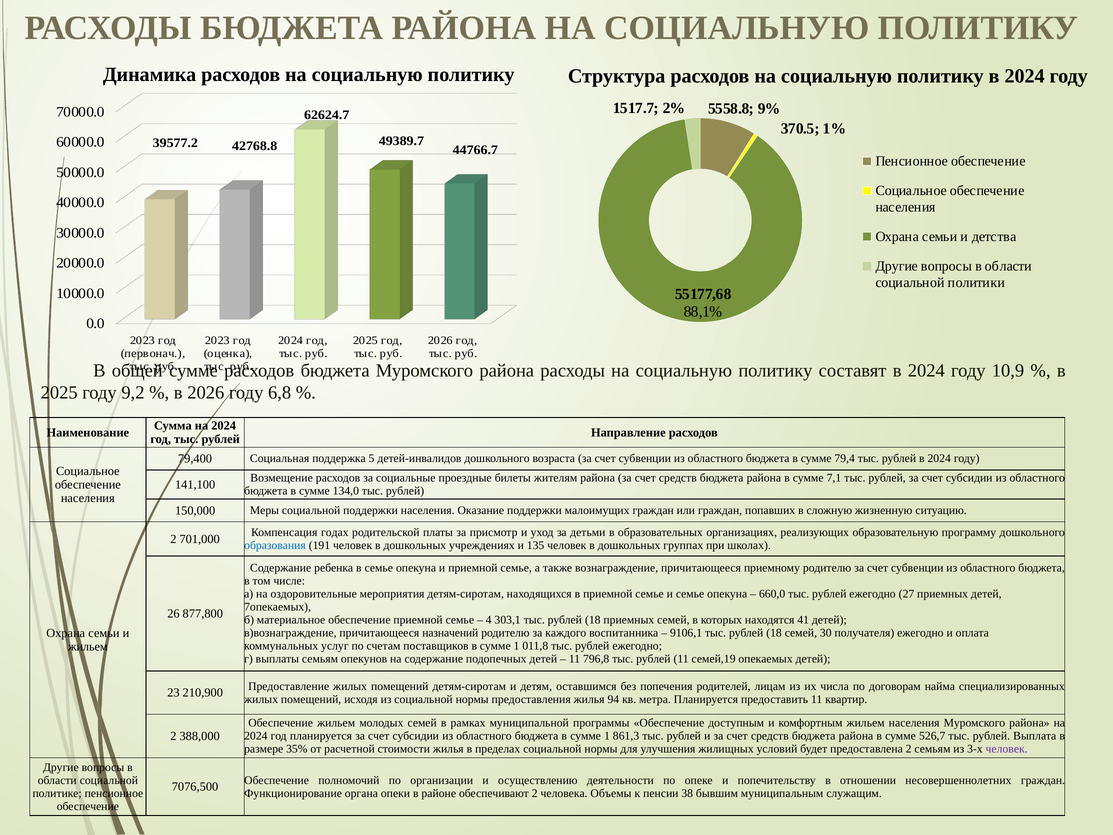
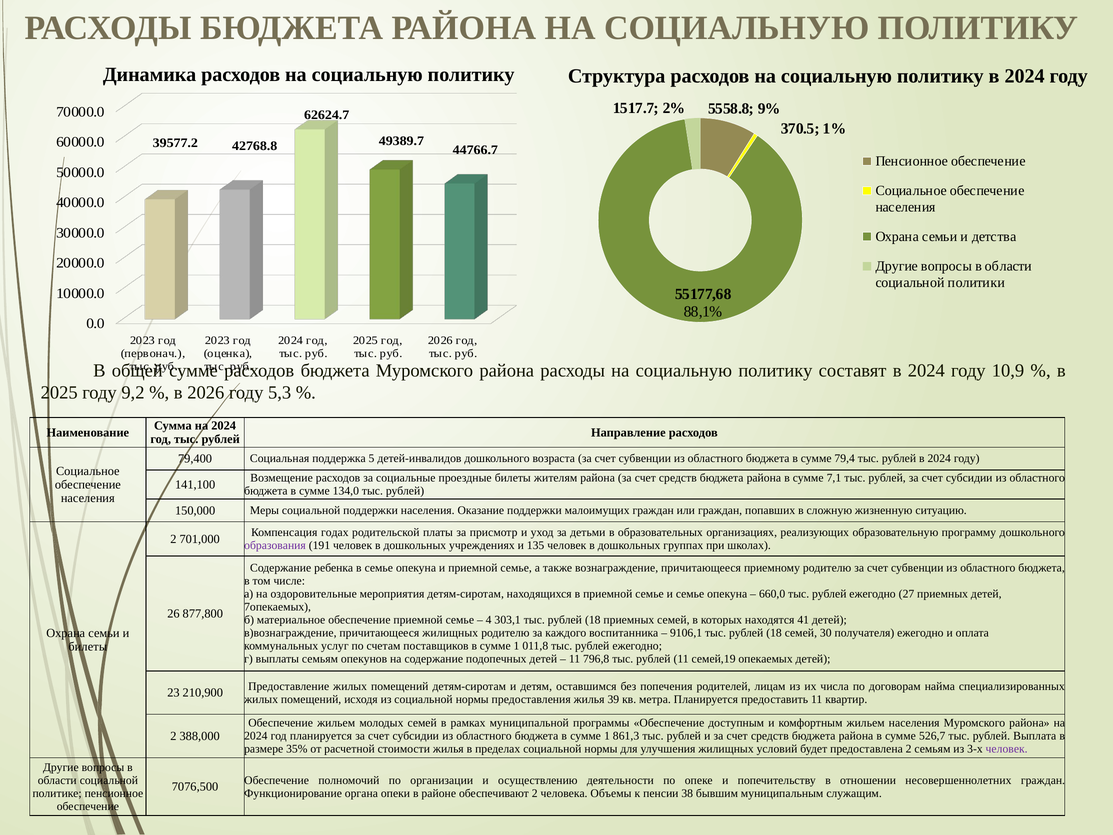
6,8: 6,8 -> 5,3 (280, 393)
образования colour: blue -> purple (275, 545)
причитающееся назначений: назначений -> жилищных (450, 633)
жильем: жильем -> билеты (88, 647)
94: 94 -> 39 (613, 699)
